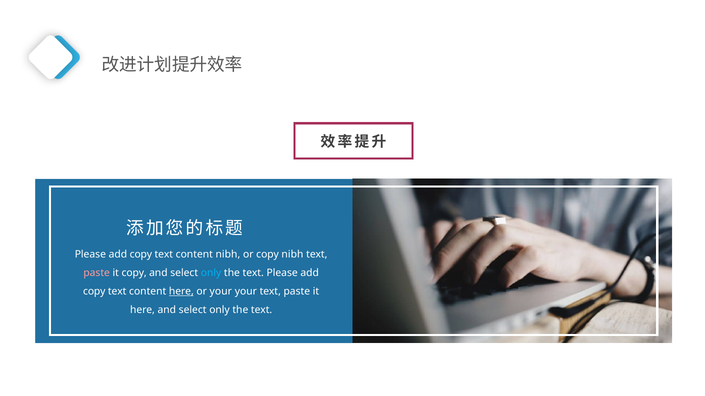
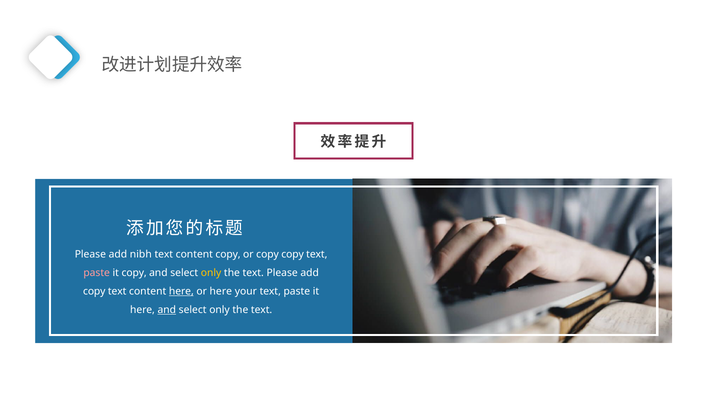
copy: copy -> nibh (141, 255)
content nibh: nibh -> copy (228, 255)
copy nibh: nibh -> copy (293, 255)
only colour: light blue -> yellow (211, 273)
or your: your -> here (221, 292)
and underline: none -> present (167, 310)
